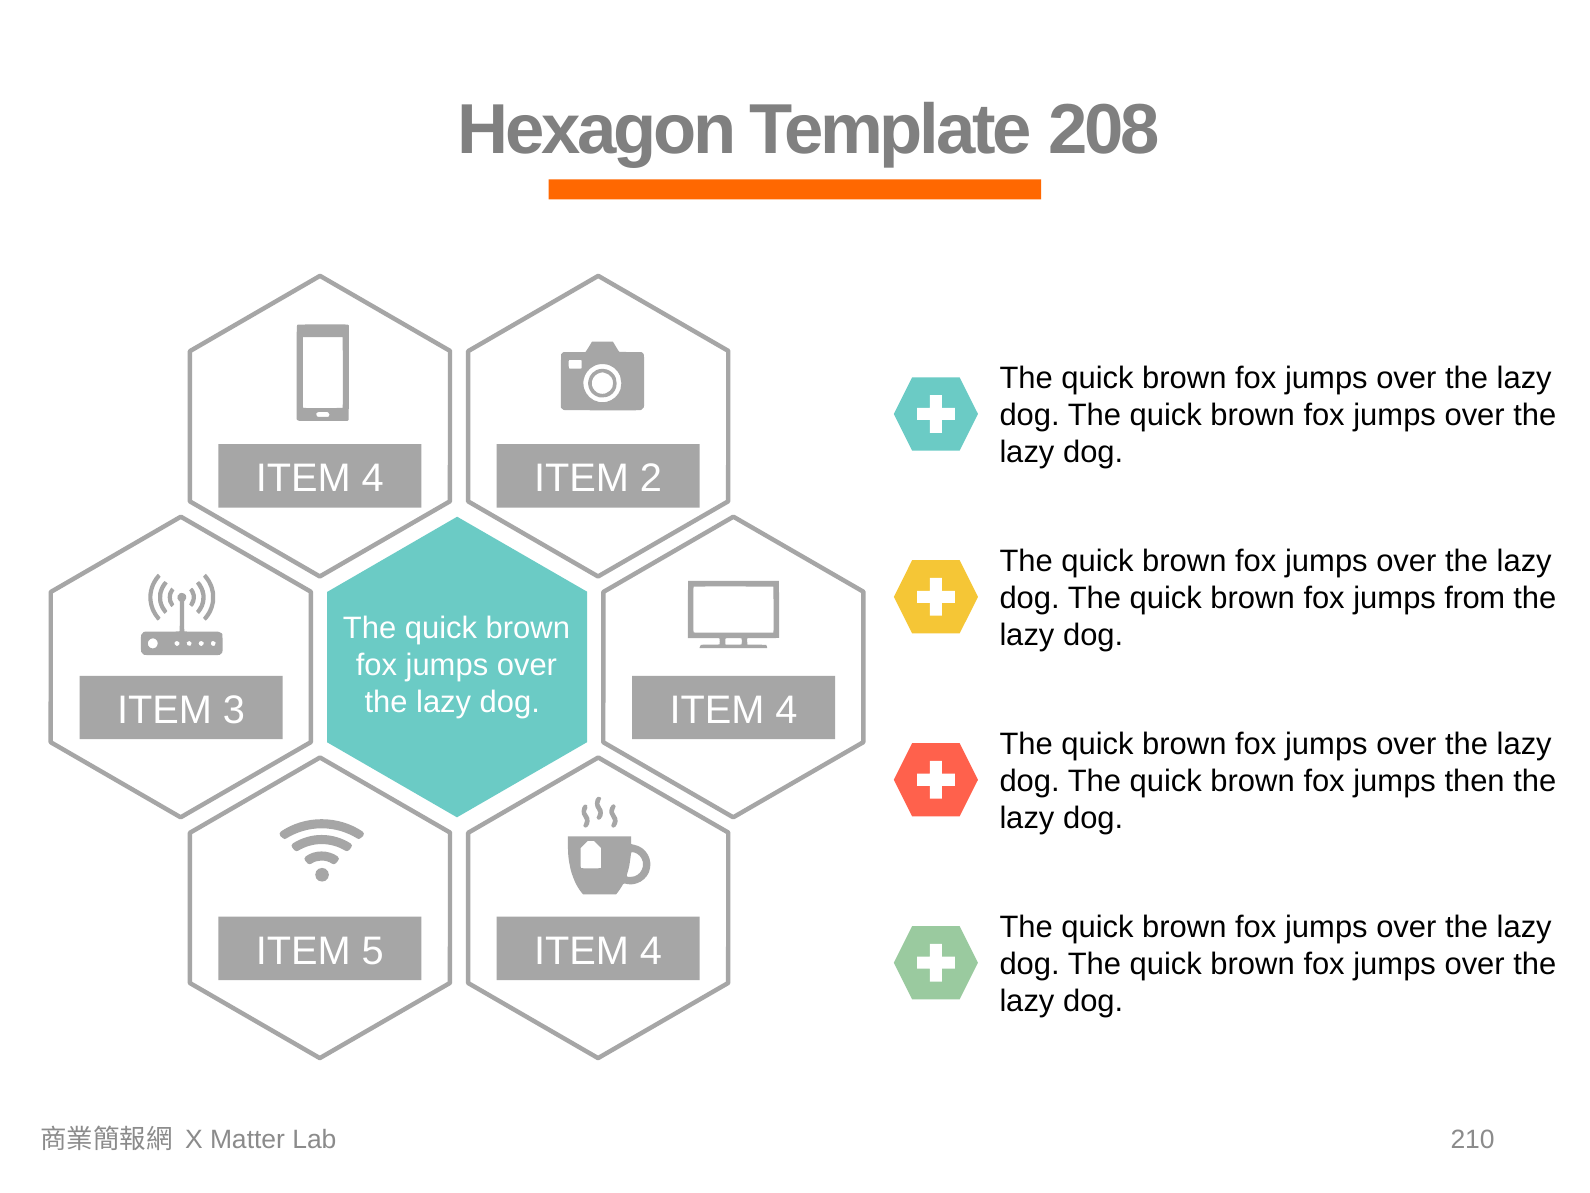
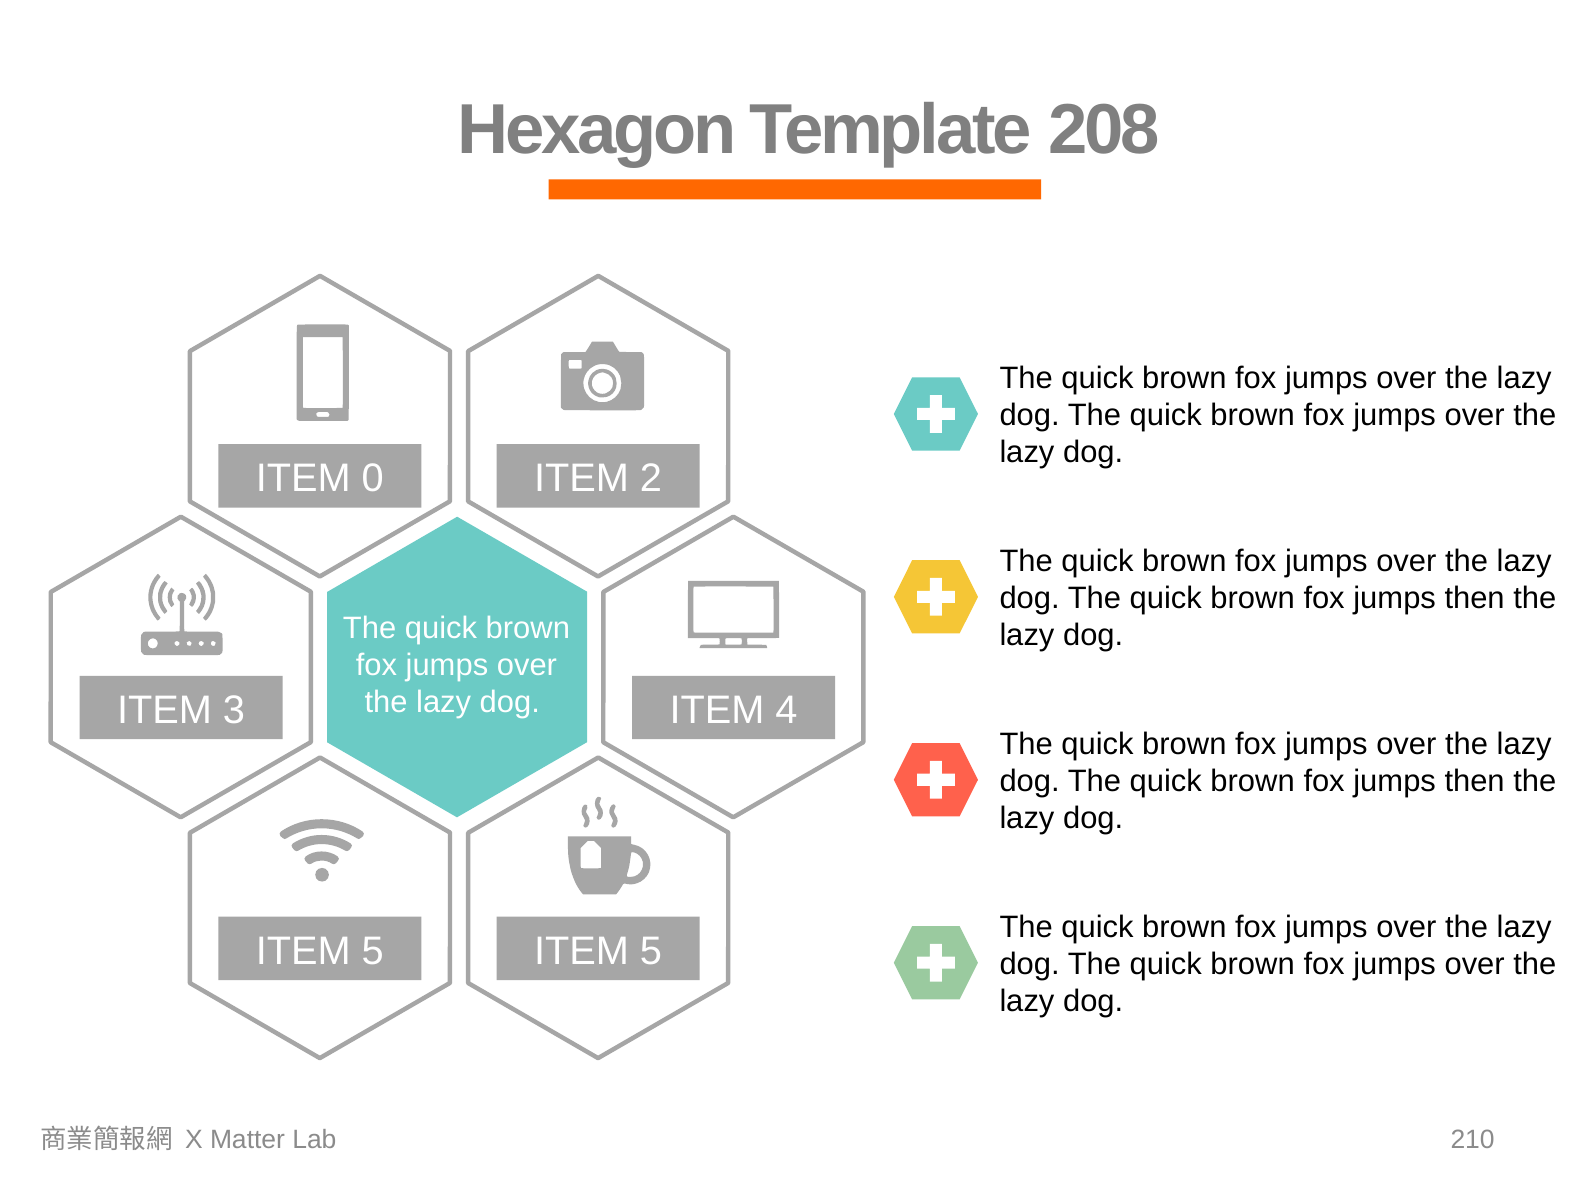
4: 4 -> 0 (373, 478)
from: from -> then (1475, 598)
5 ITEM 4: 4 -> 5 (651, 951)
